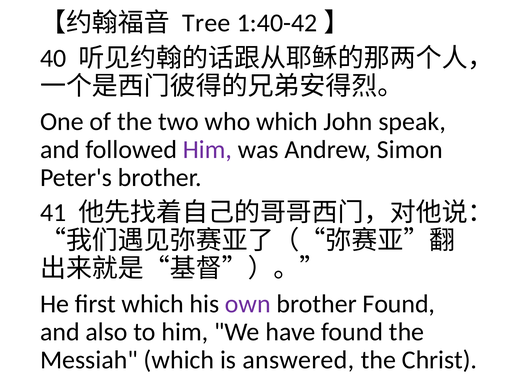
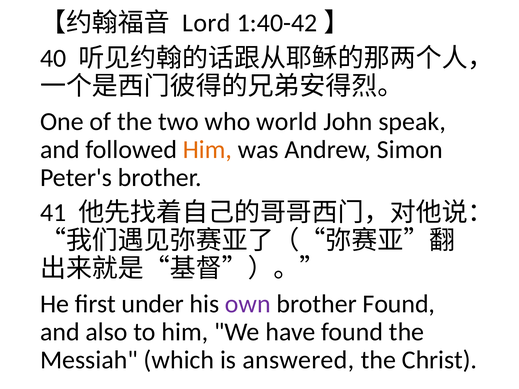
Tree: Tree -> Lord (206, 23)
who which: which -> world (287, 122)
Him colour: purple -> orange (207, 150)
first which: which -> under (153, 304)
